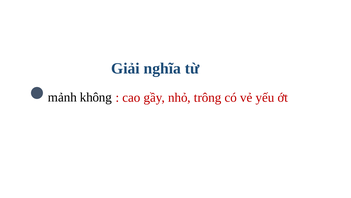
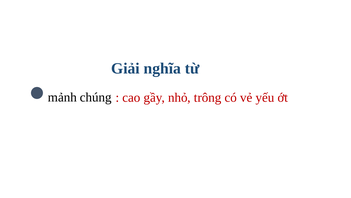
không: không -> chúng (96, 97)
